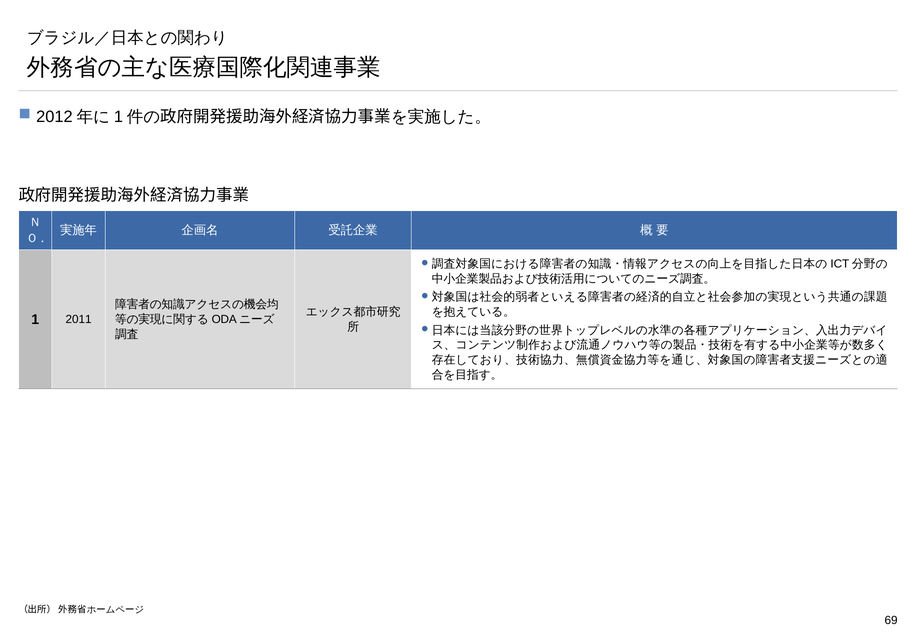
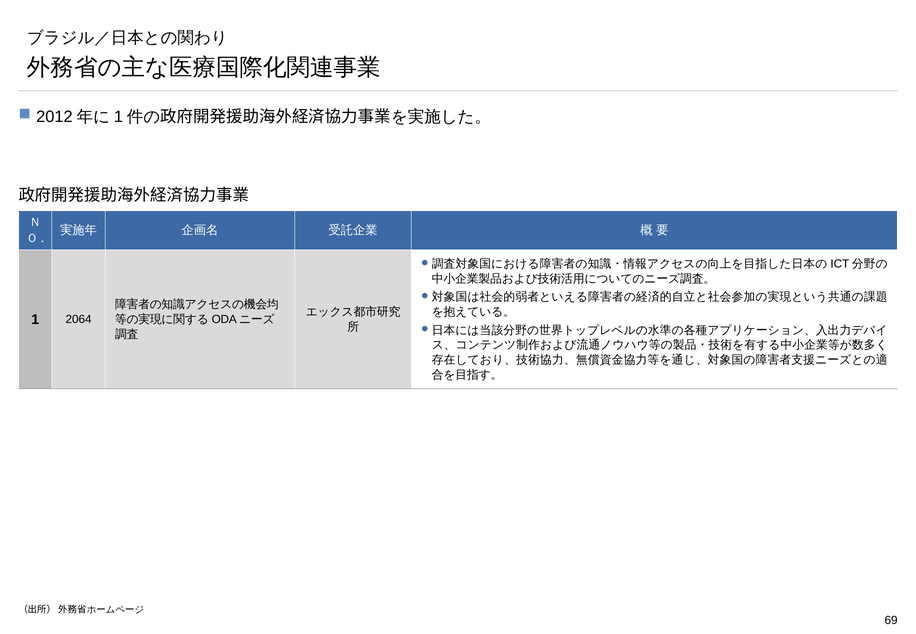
2011: 2011 -> 2064 (79, 320)
